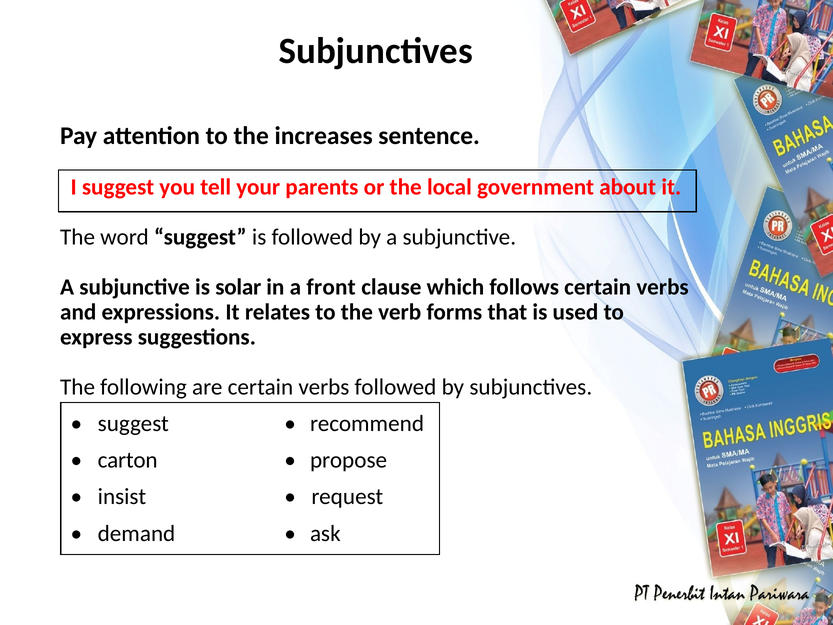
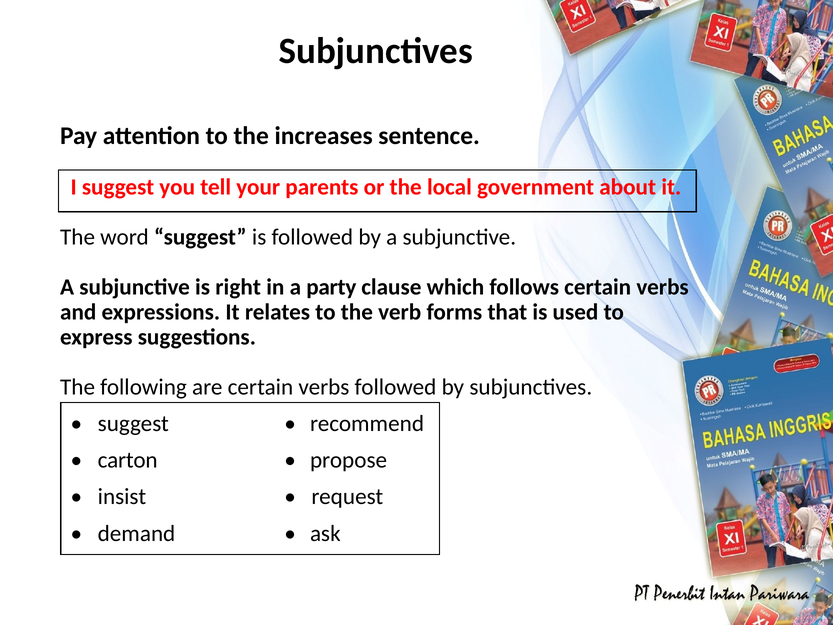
solar: solar -> right (238, 287)
front: front -> party (331, 287)
